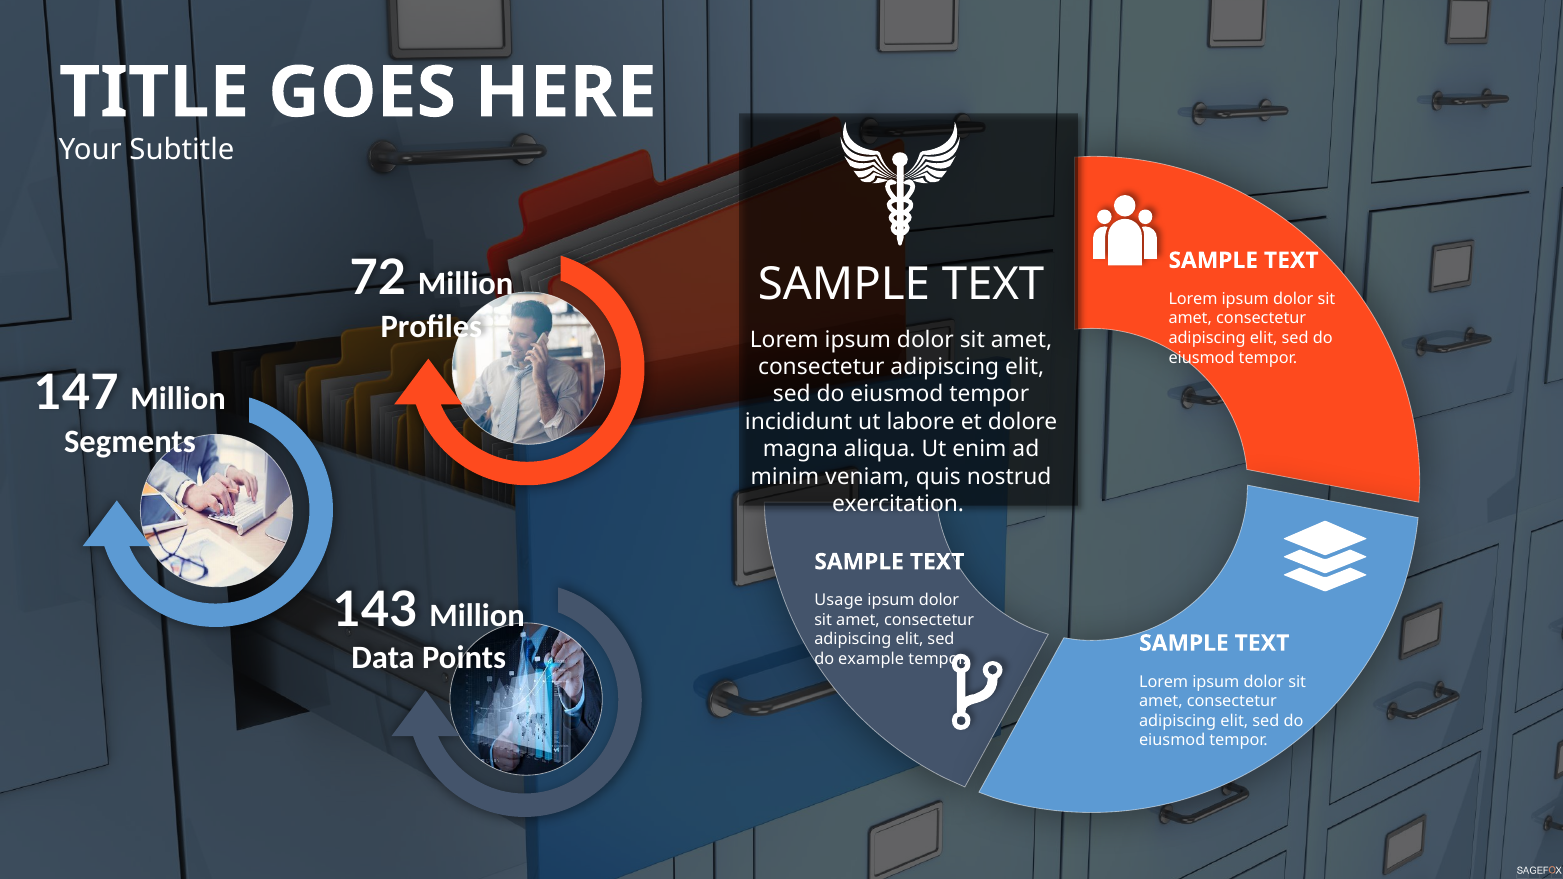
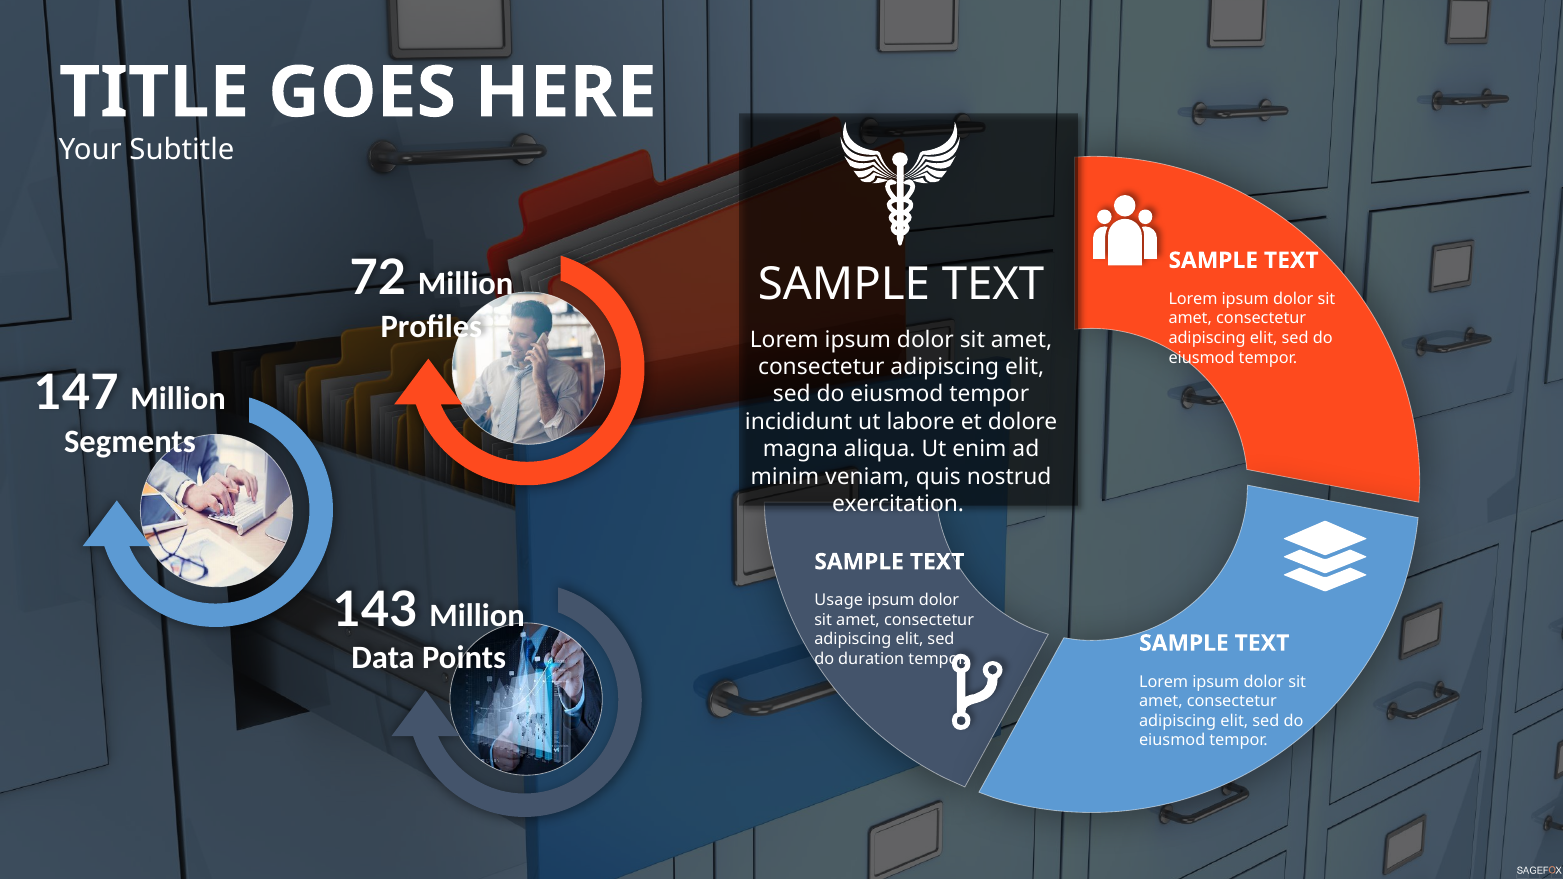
example: example -> duration (871, 659)
